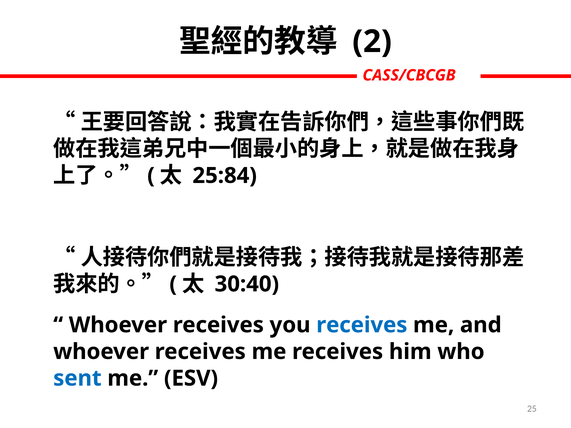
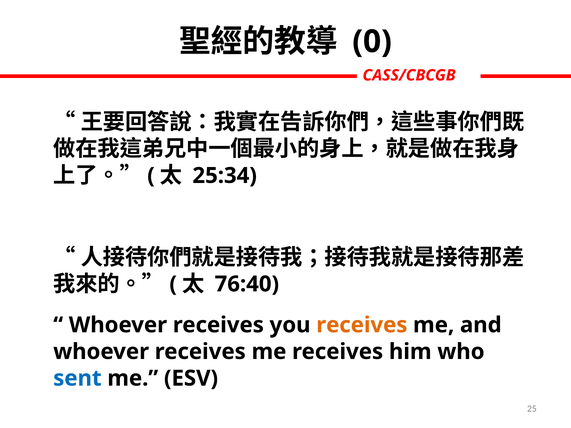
2: 2 -> 0 (372, 42)
25:84: 25:84 -> 25:34 (225, 176)
30:40: 30:40 -> 76:40 (247, 284)
receives colour: blue -> orange (362, 325)
